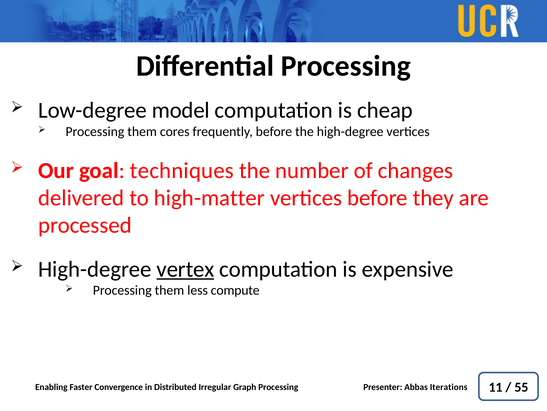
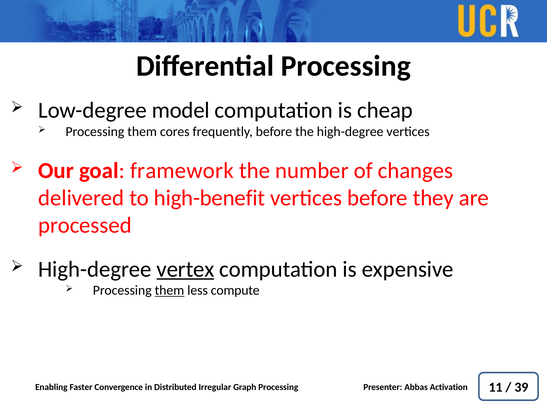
techniques: techniques -> framework (182, 170)
high-matter: high-matter -> high-benefit (210, 198)
them underline: none -> present (169, 290)
55: 55 -> 39 (521, 387)
Iterations: Iterations -> Activation (449, 386)
